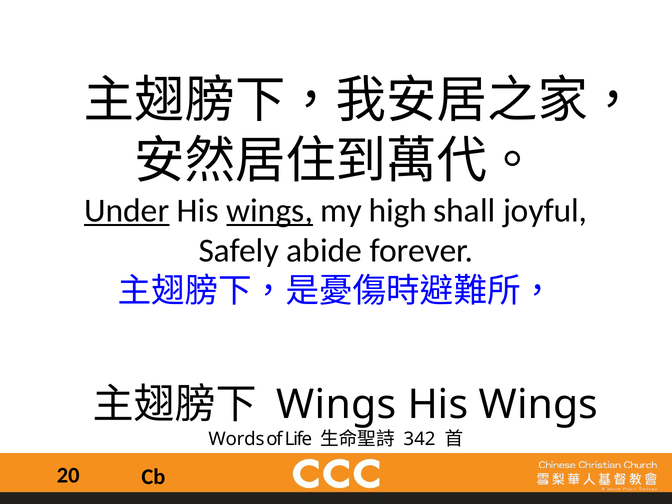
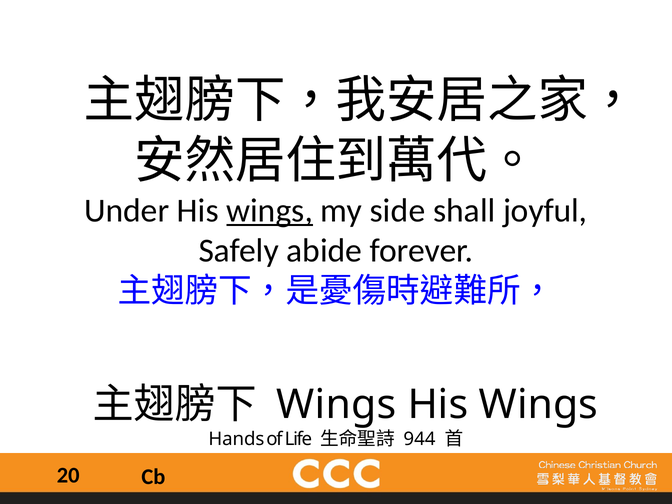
Under underline: present -> none (127, 211)
high: high -> side (397, 211)
Words: Words -> Hands (236, 439)
342: 342 -> 944 (420, 439)
